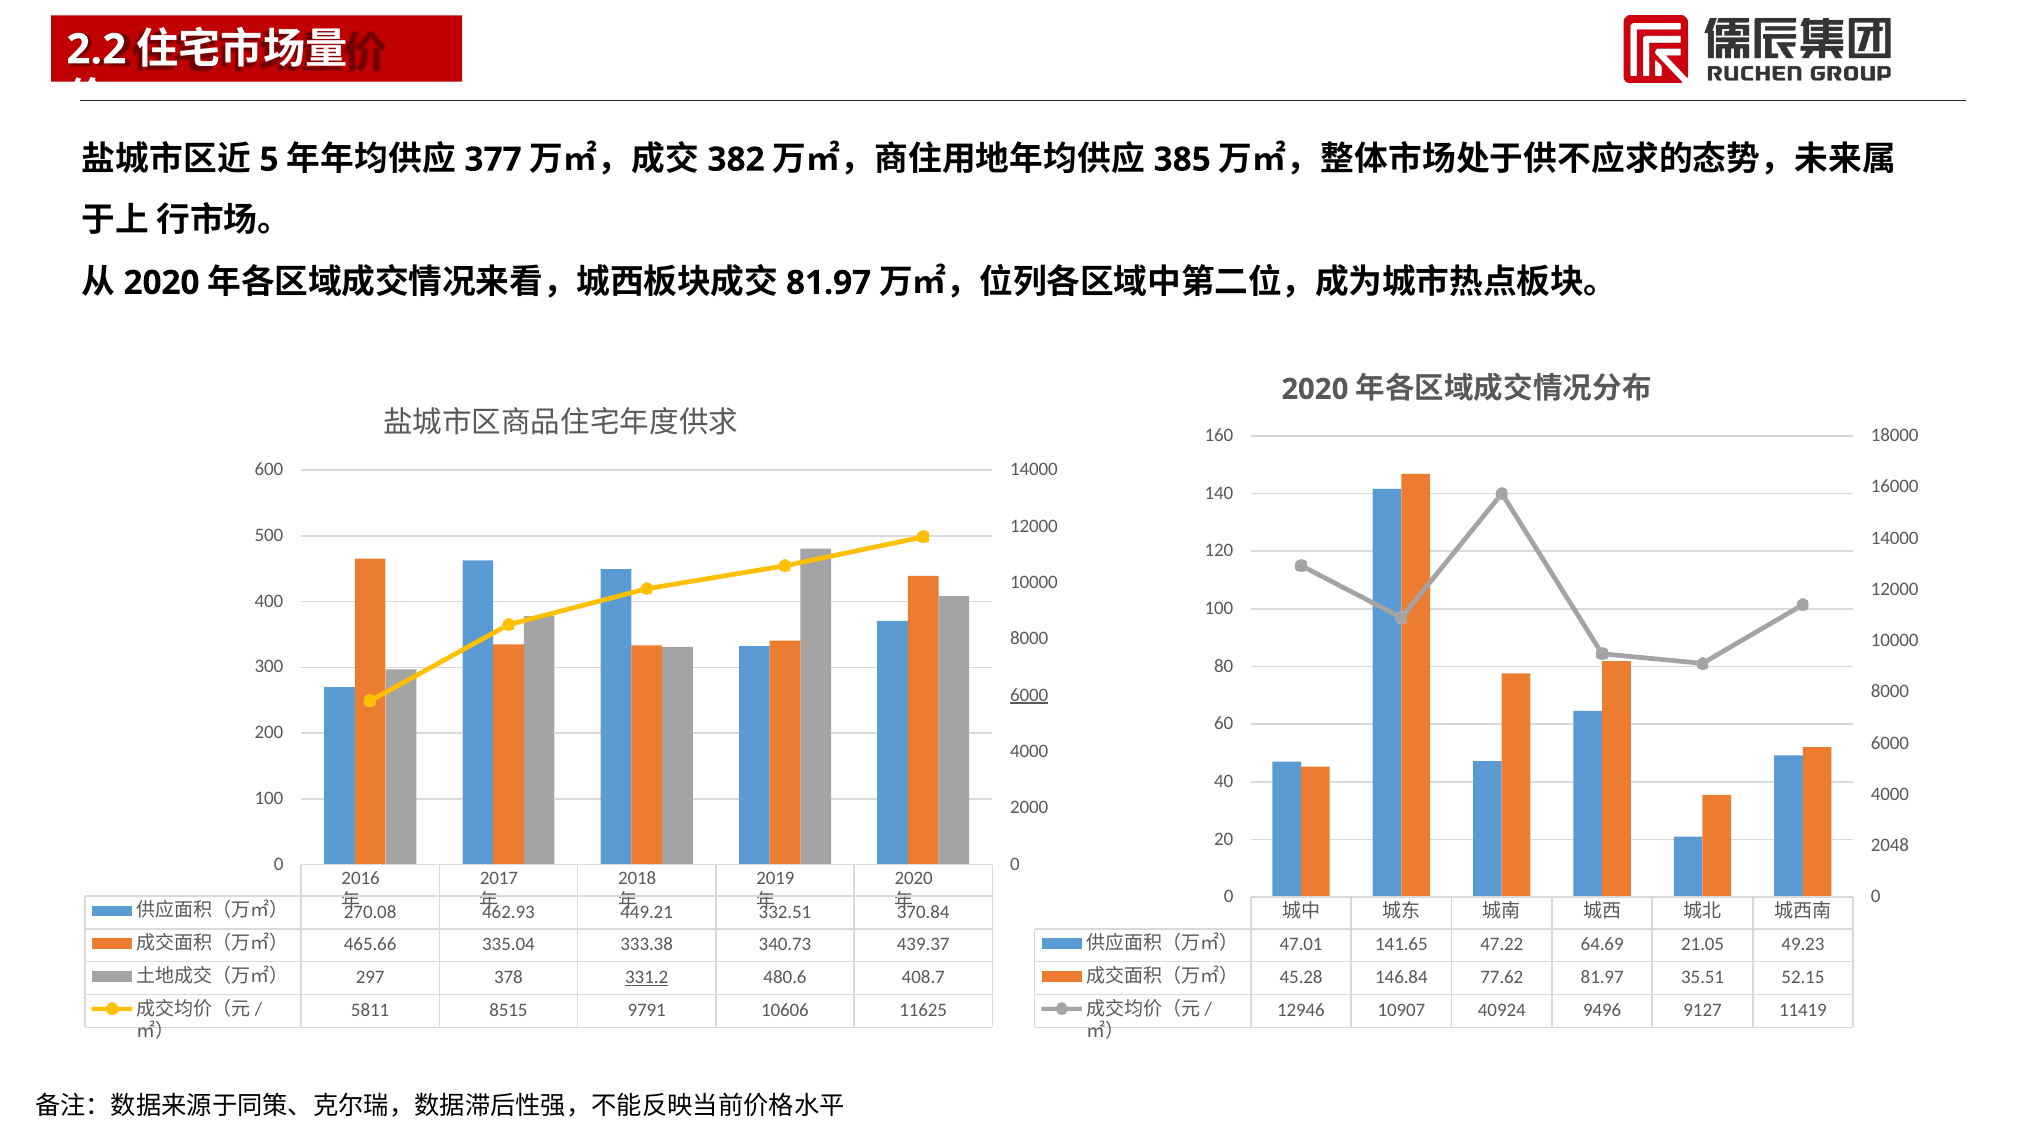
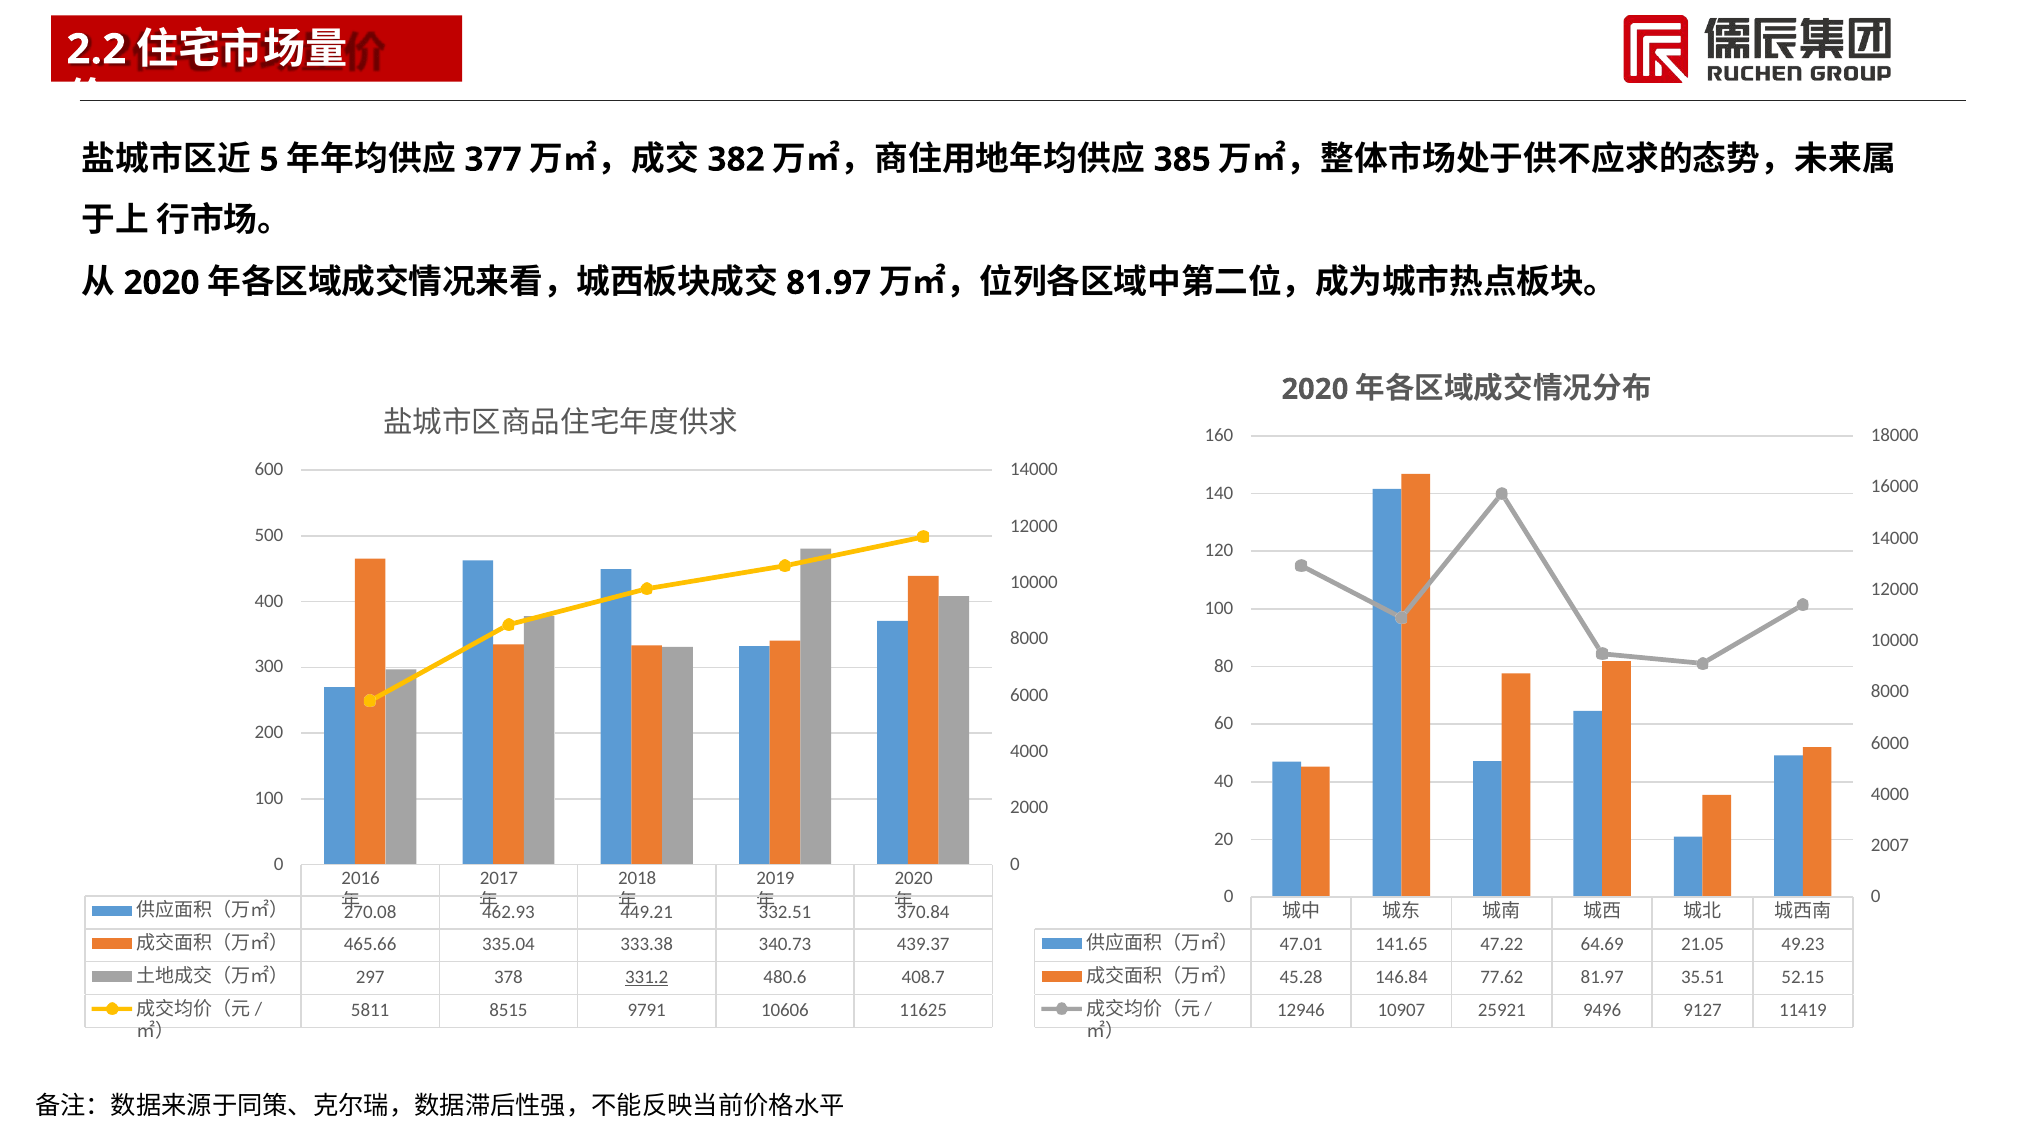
6000 underline: present -> none (1029, 695)
2048: 2048 -> 2007 (1890, 846)
40924: 40924 -> 25921 (1502, 1011)
